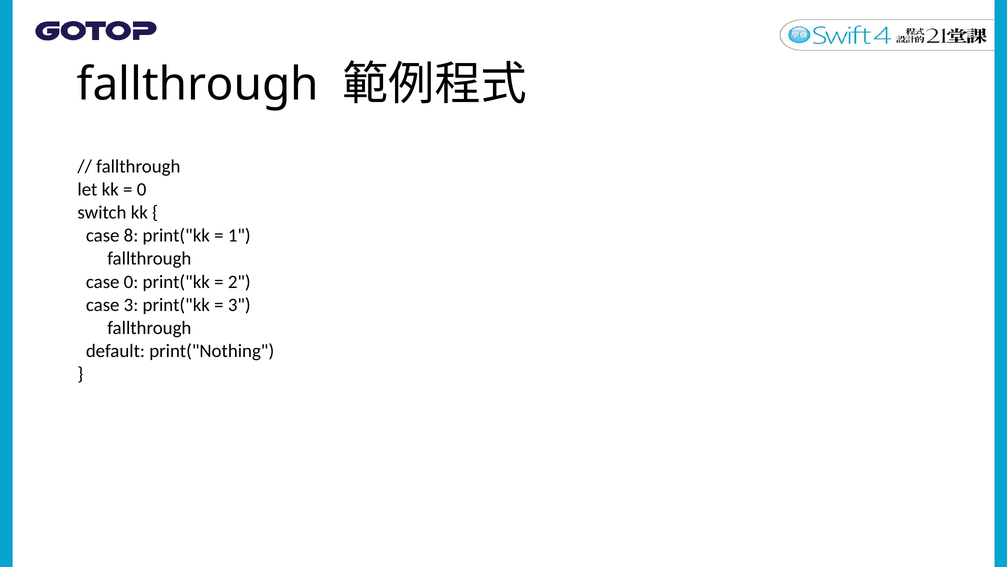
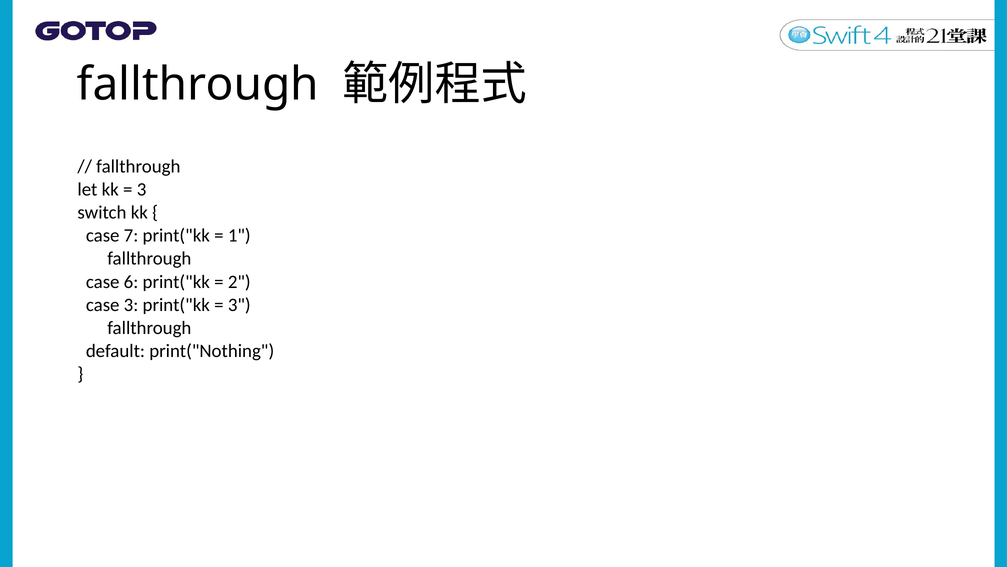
0: 0 -> 3 (142, 189)
8: 8 -> 7 (131, 235)
case 0: 0 -> 6 (131, 282)
